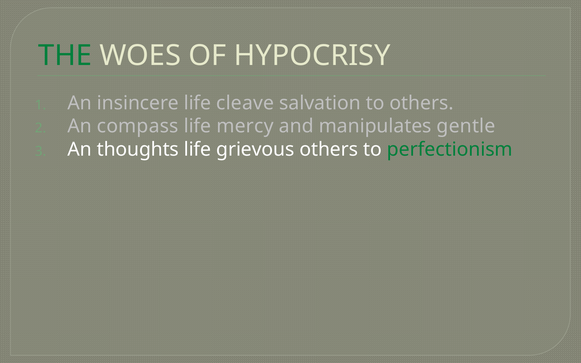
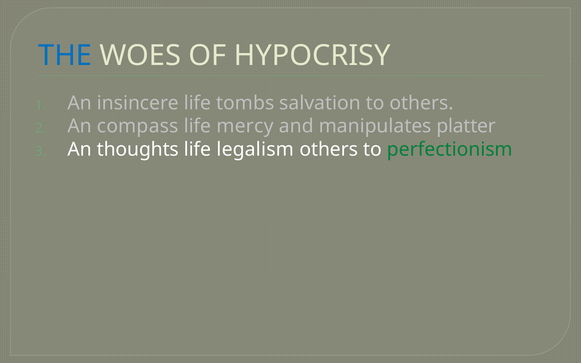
THE colour: green -> blue (65, 56)
cleave: cleave -> tombs (245, 103)
gentle: gentle -> platter (466, 126)
grievous: grievous -> legalism (255, 149)
